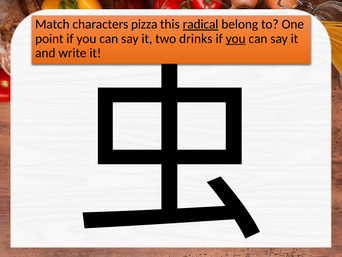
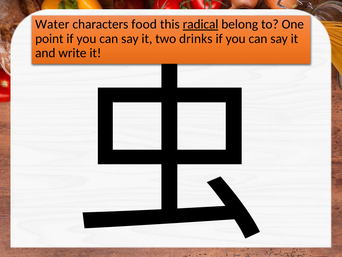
Match: Match -> Water (52, 24)
pizza: pizza -> food (144, 24)
you underline: present -> none (236, 39)
